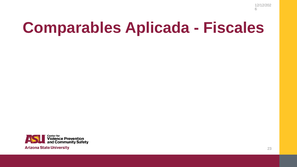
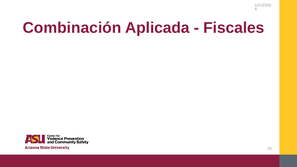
Comparables: Comparables -> Combinación (72, 28)
